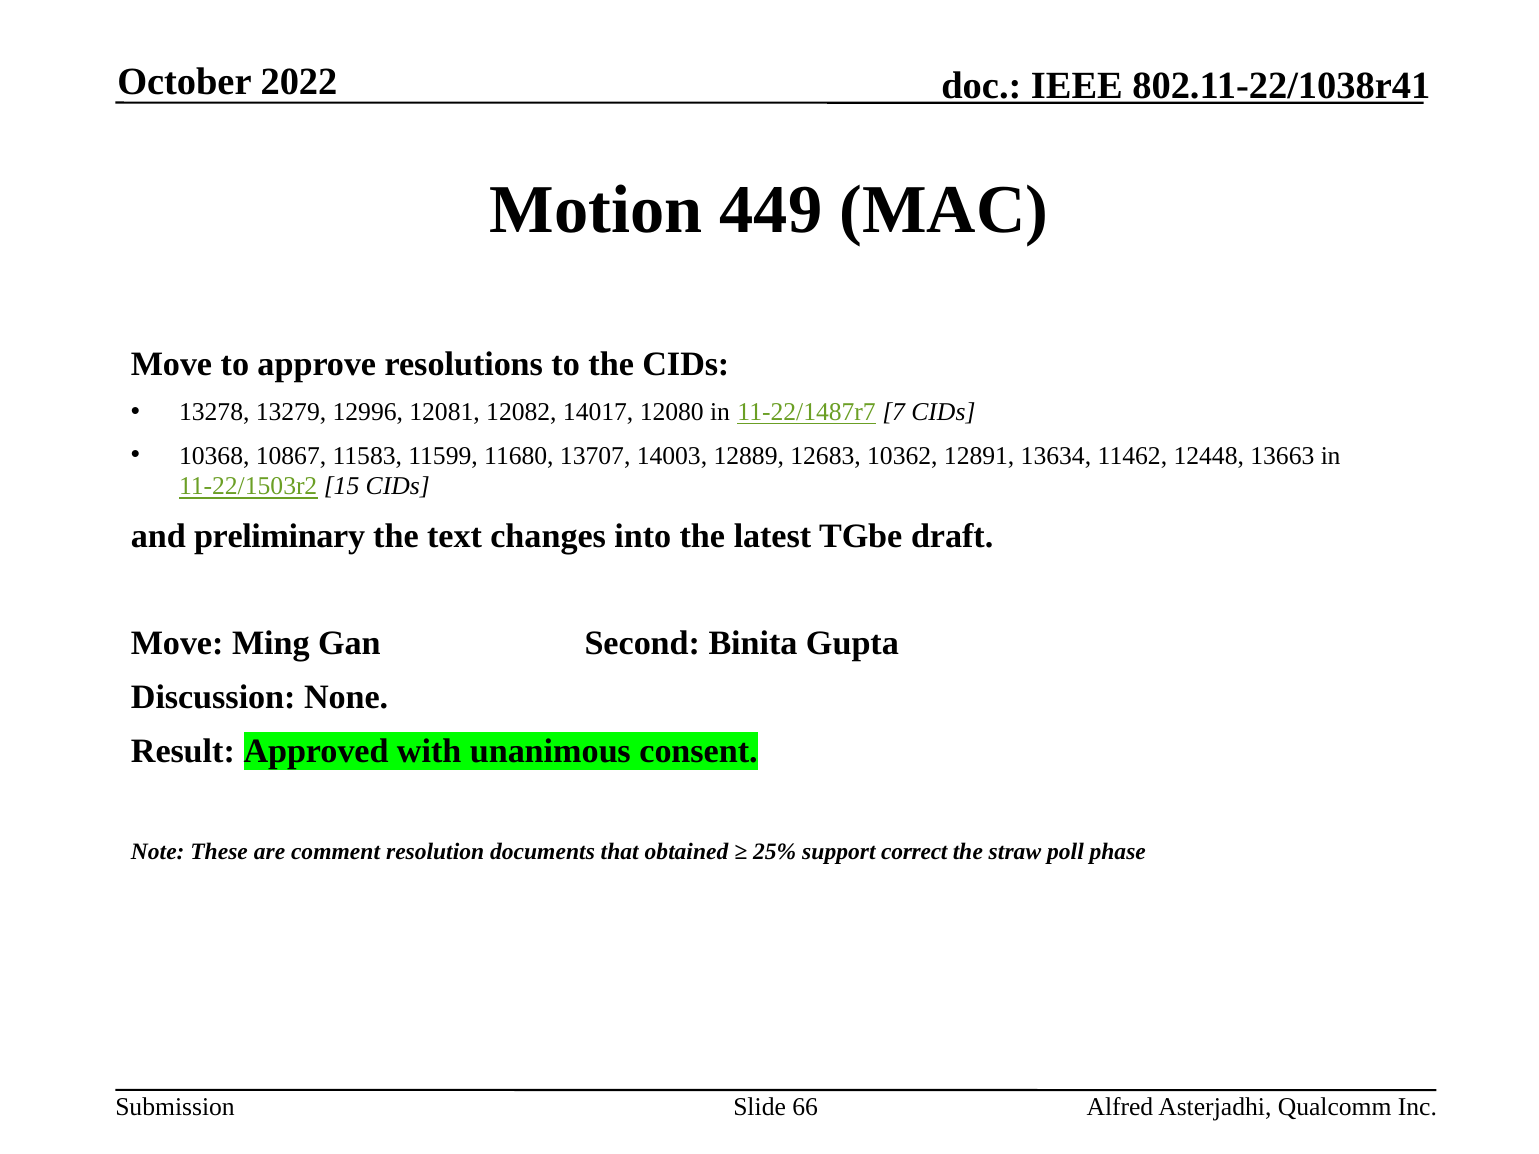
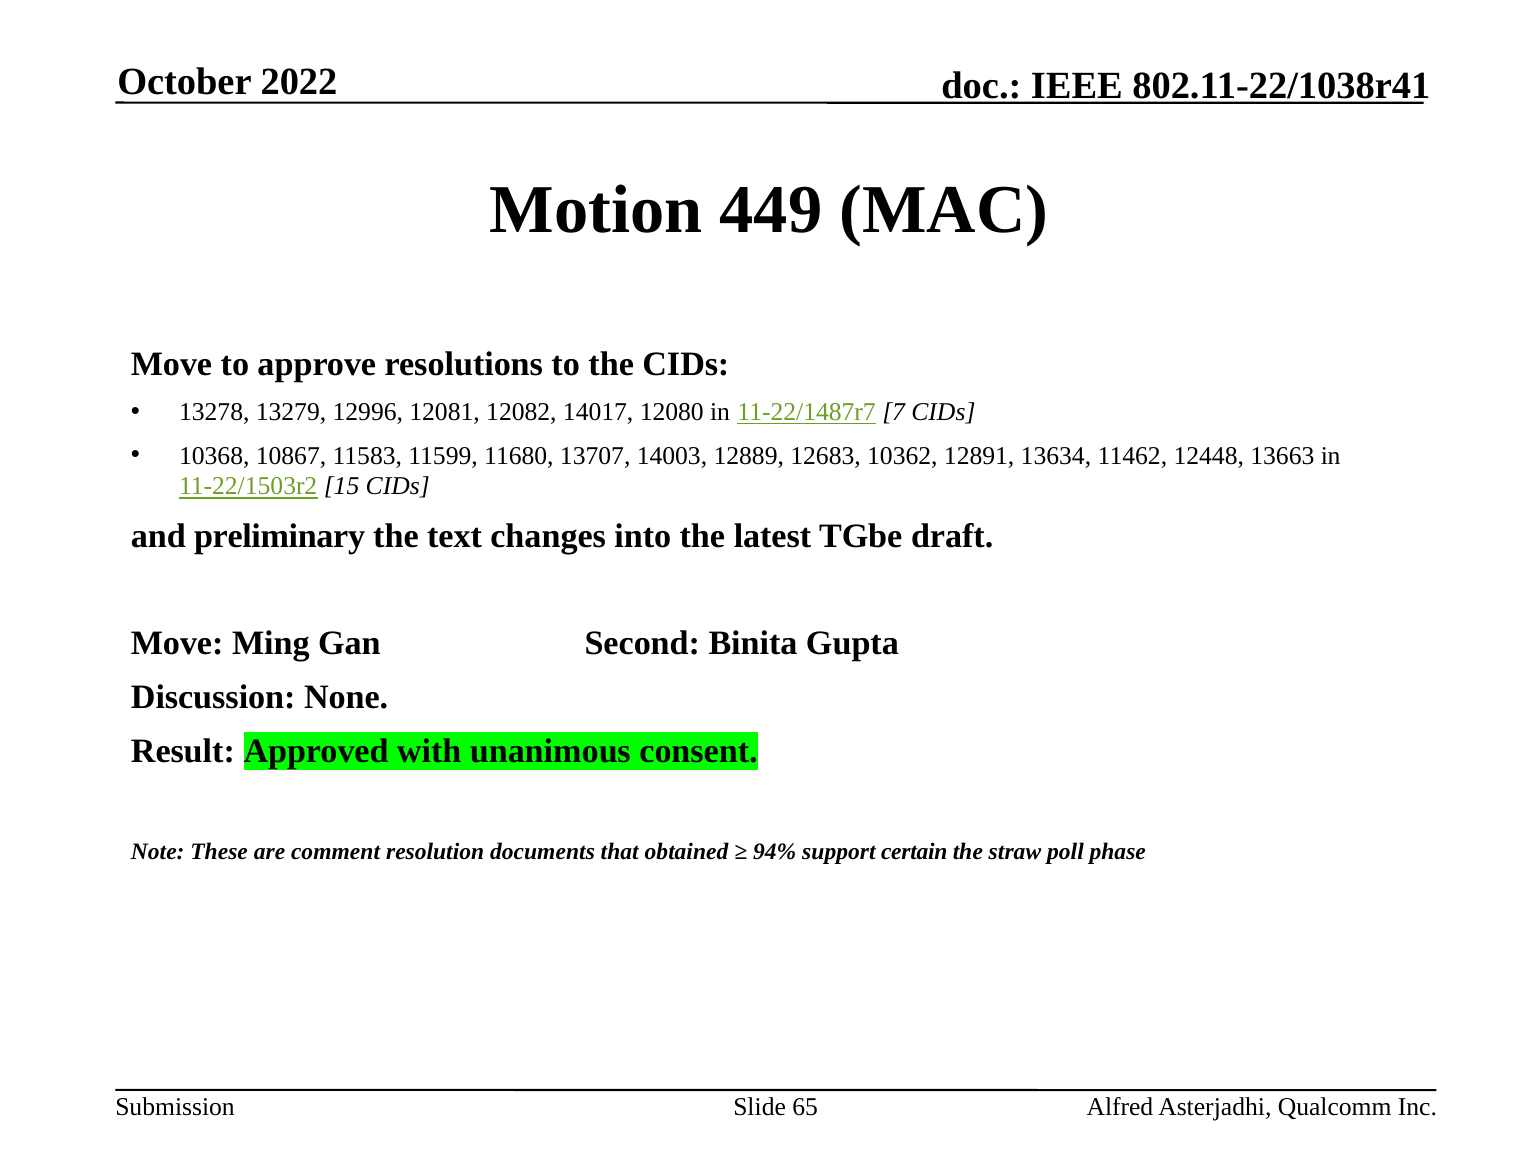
25%: 25% -> 94% (775, 852)
correct: correct -> certain (914, 852)
66: 66 -> 65 (805, 1107)
